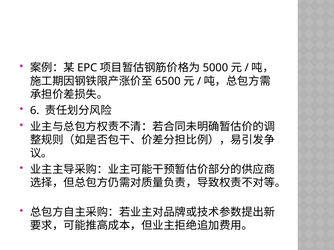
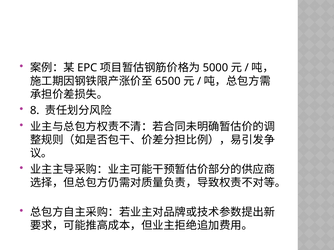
6: 6 -> 8 (35, 111)
